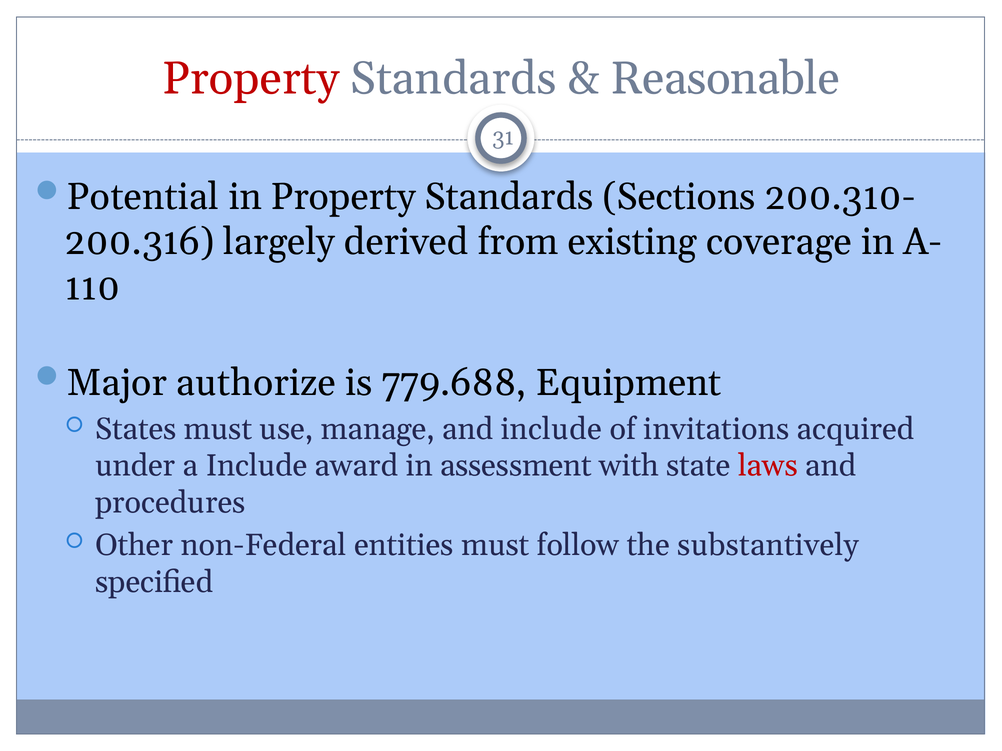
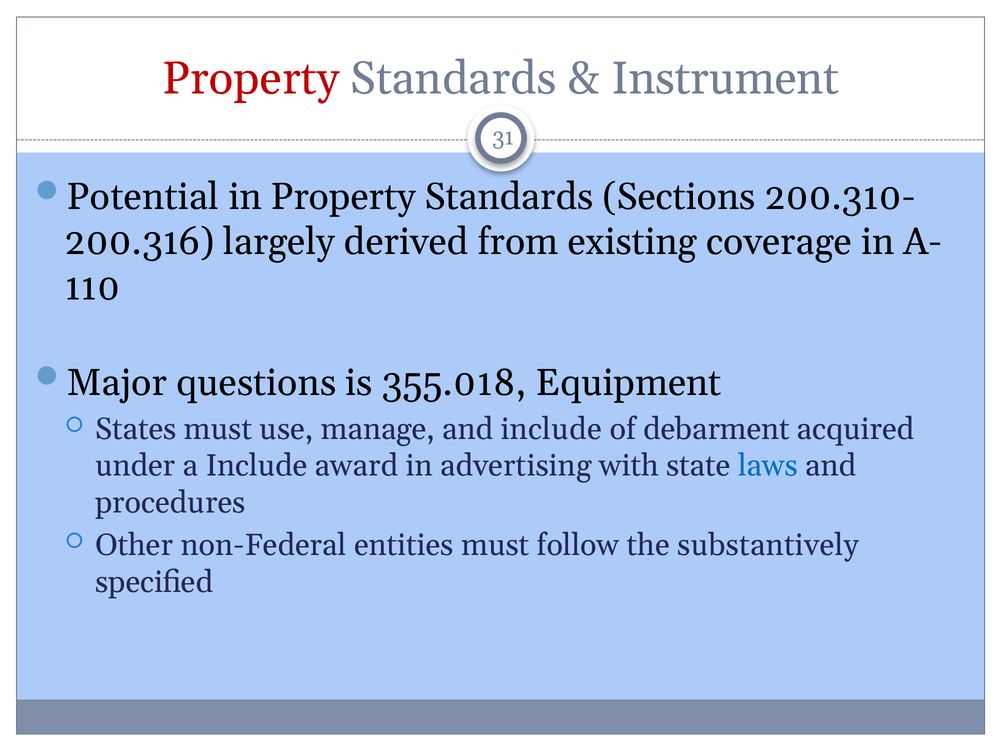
Reasonable: Reasonable -> Instrument (725, 79)
authorize: authorize -> questions (256, 383)
779.688: 779.688 -> 355.018 (454, 383)
invitations: invitations -> debarment (717, 429)
assessment: assessment -> advertising (516, 466)
laws colour: red -> blue (768, 466)
